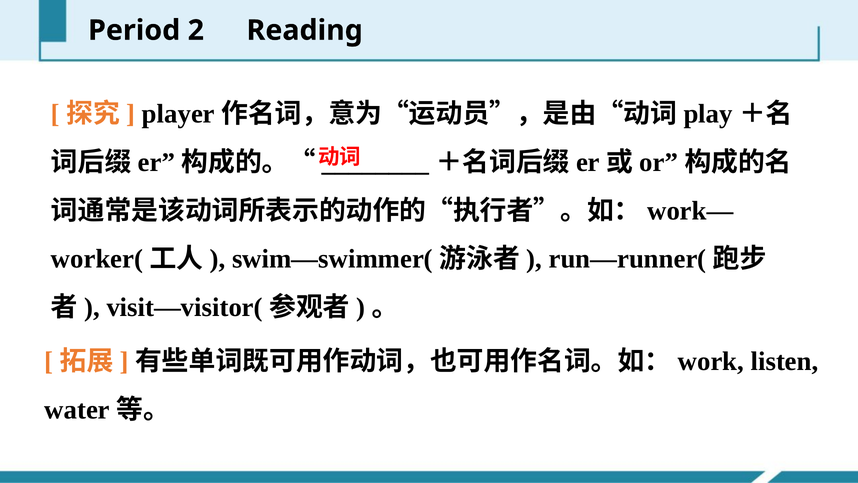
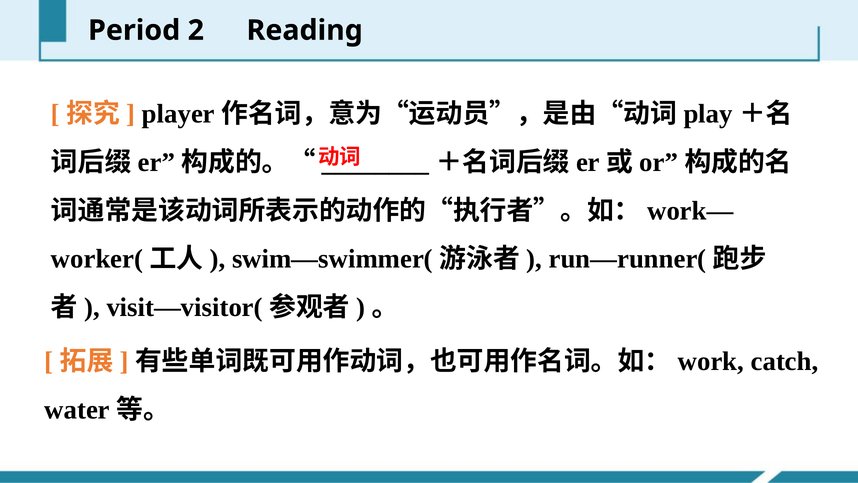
listen: listen -> catch (785, 361)
